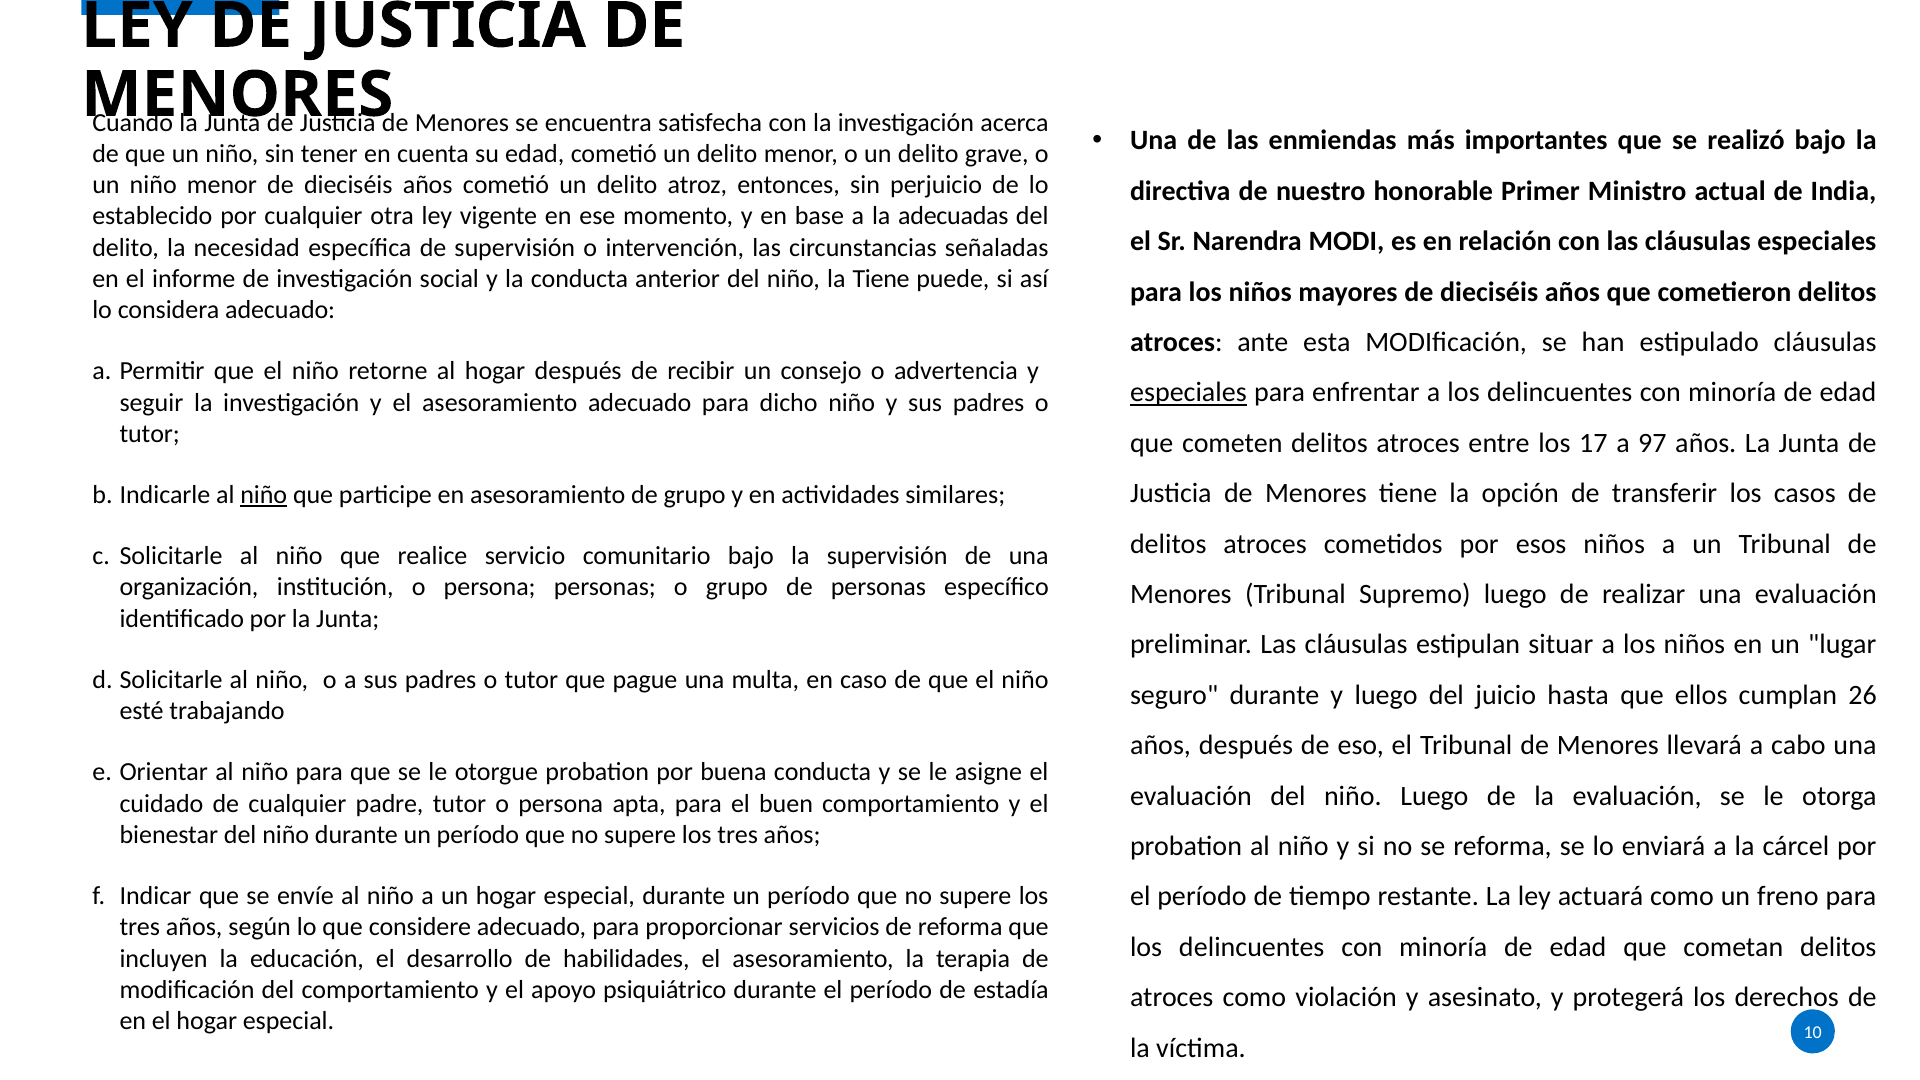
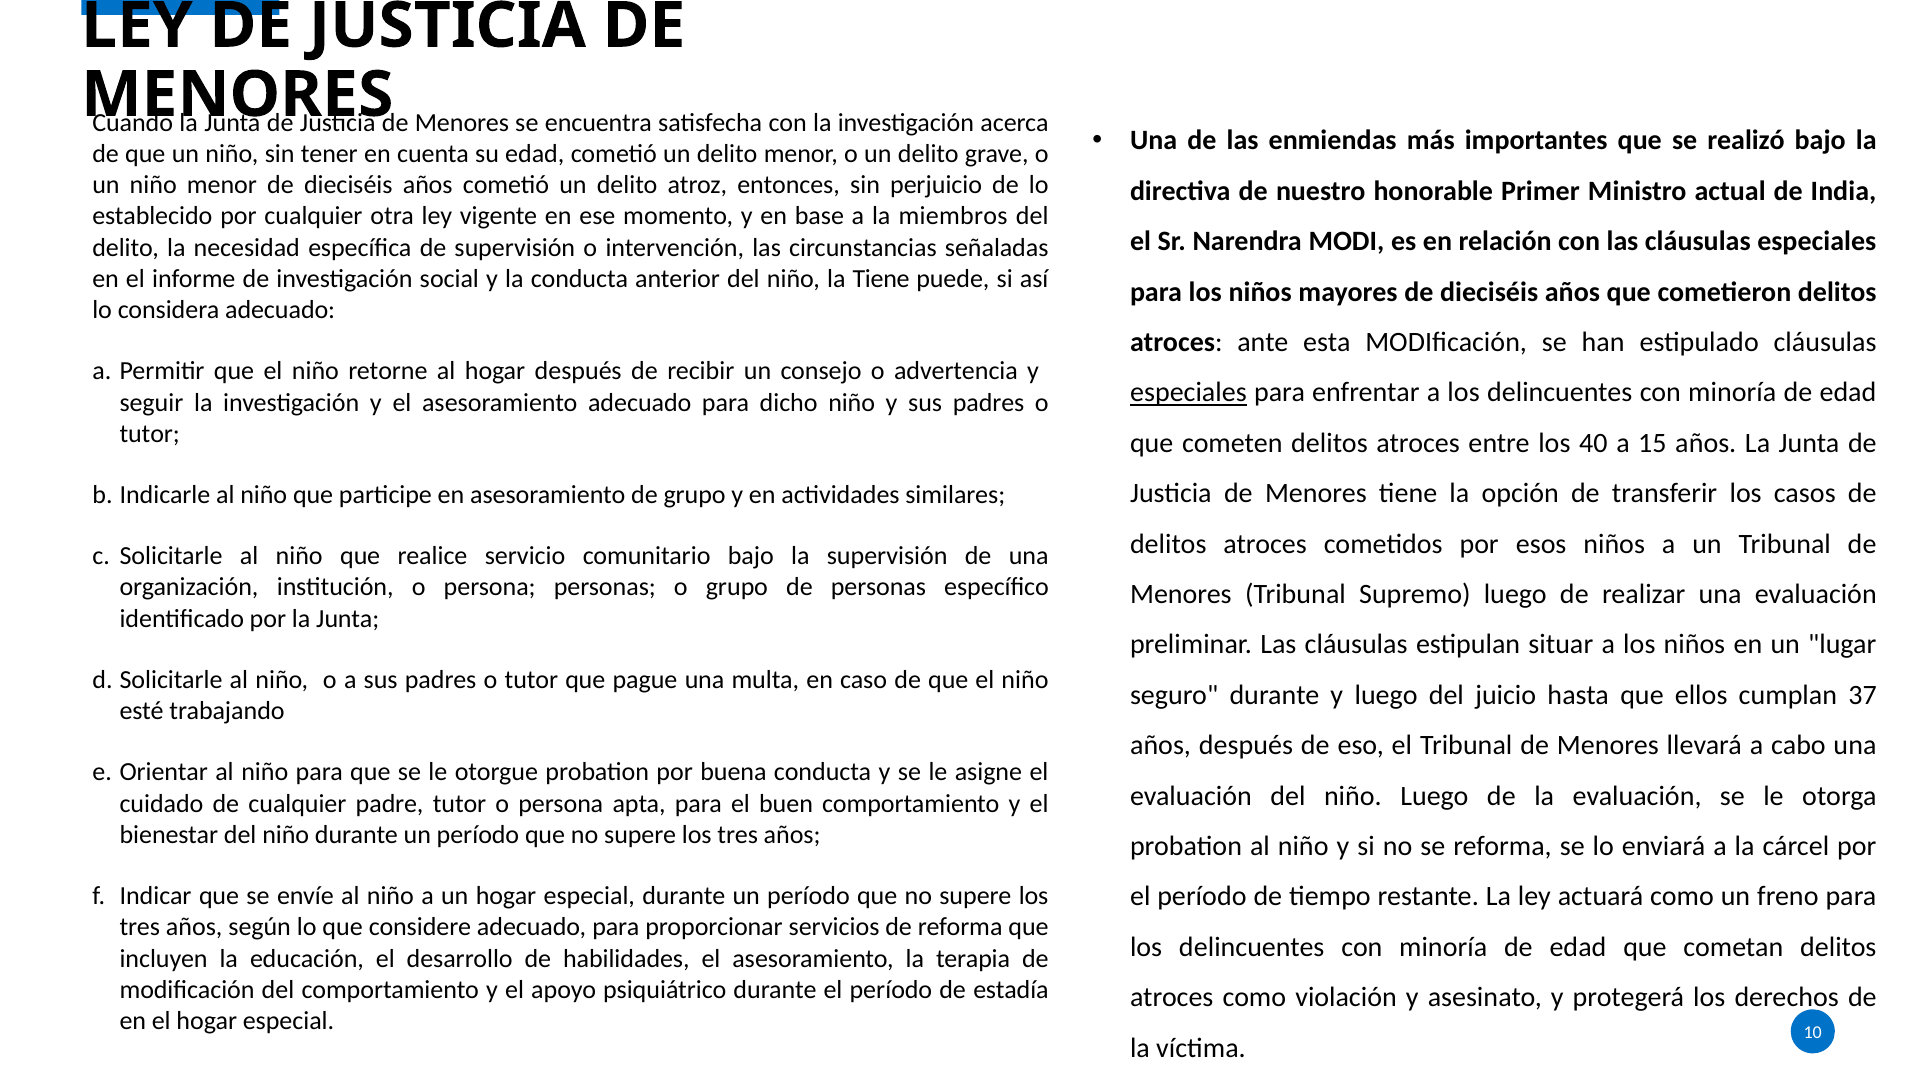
adecuadas: adecuadas -> miembros (953, 216)
17: 17 -> 40 (1593, 443)
97: 97 -> 15 (1652, 443)
niño underline: present -> none (264, 495)
26: 26 -> 37 (1863, 695)
